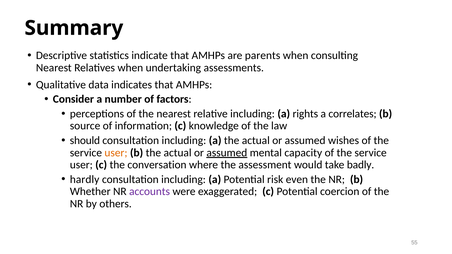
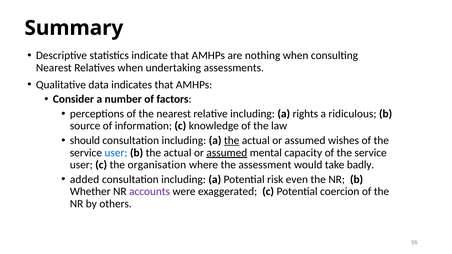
parents: parents -> nothing (263, 56)
correlates: correlates -> ridiculous (352, 114)
the underline: none -> present (232, 141)
user colour: orange -> blue (116, 153)
conversation: conversation -> organisation (157, 165)
hardly: hardly -> added (85, 180)
